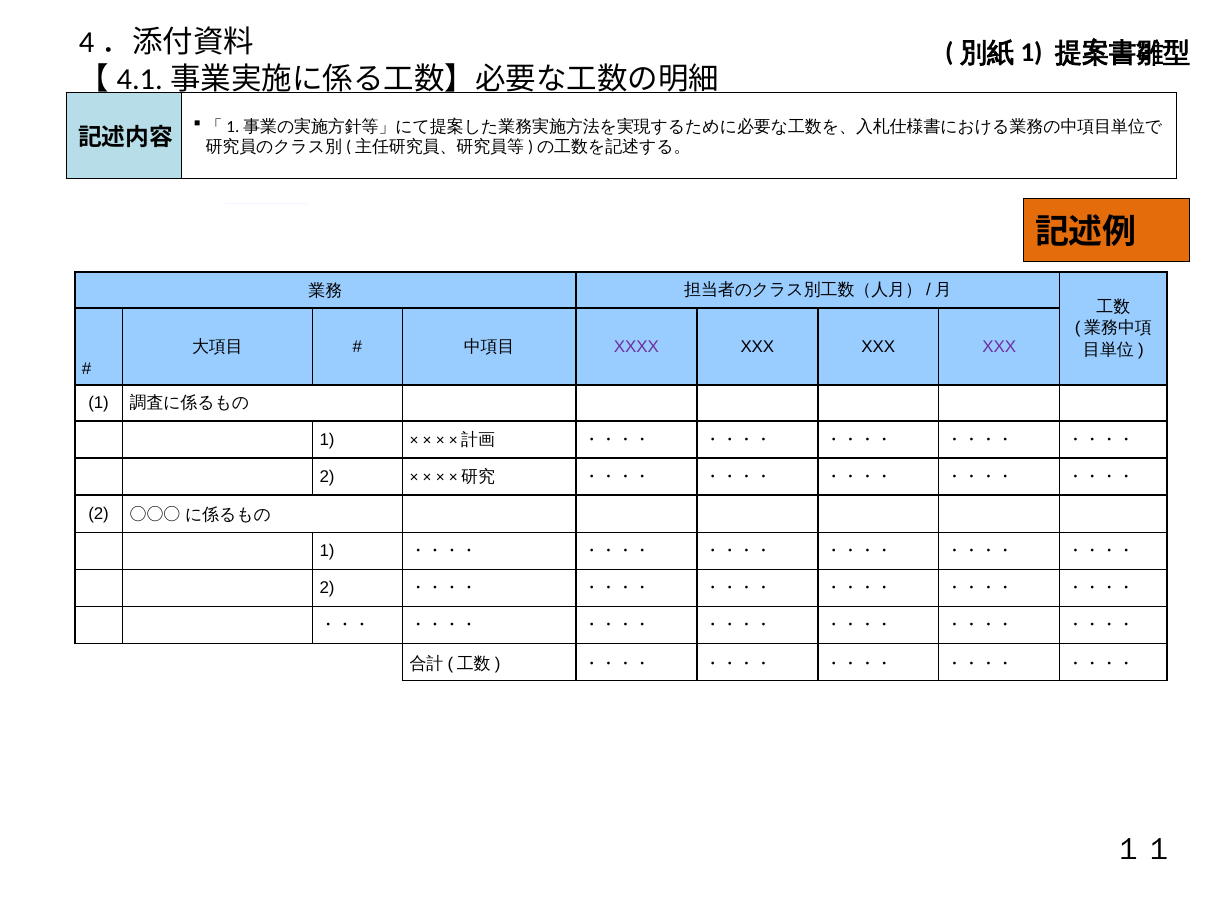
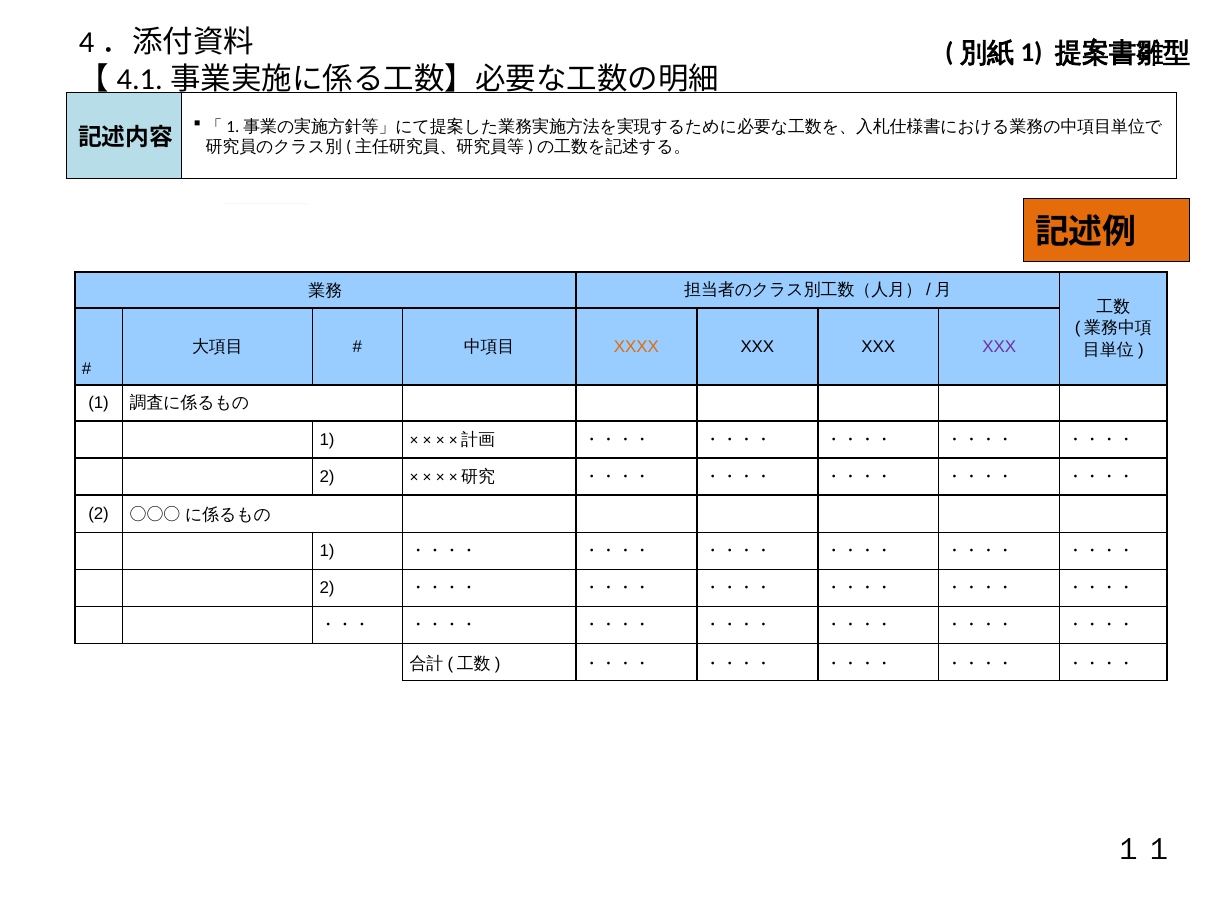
XXXX colour: purple -> orange (636, 347)
